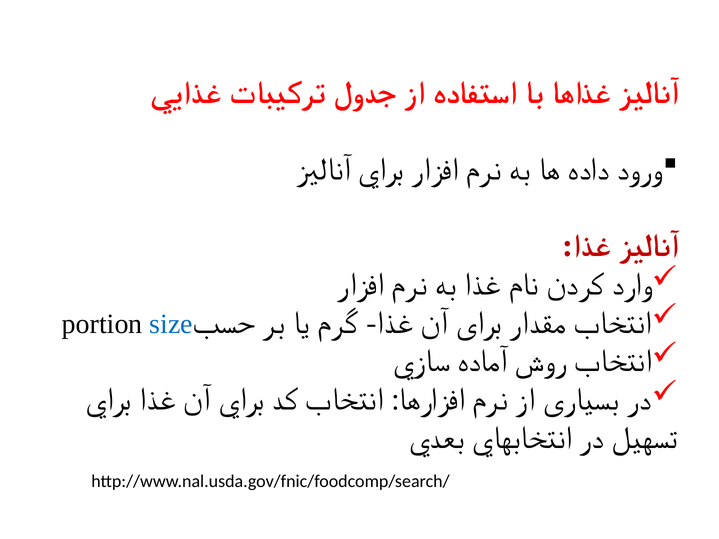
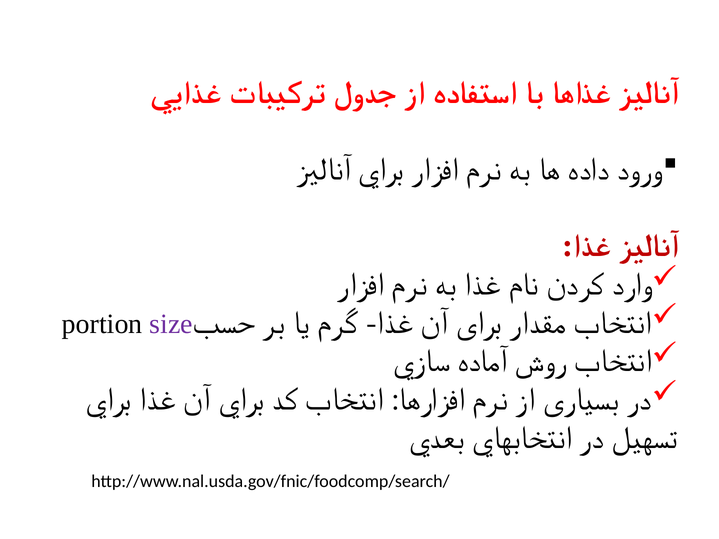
size colour: blue -> purple (171, 324)
